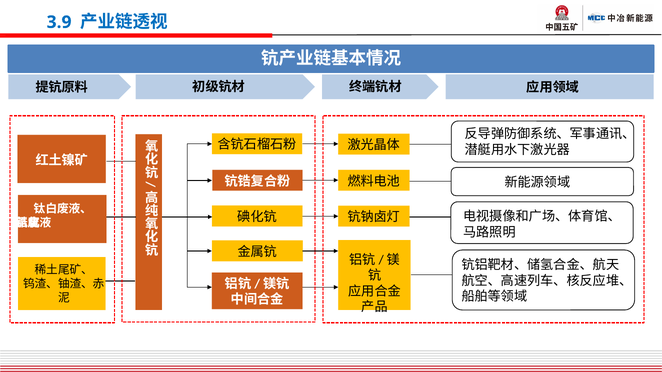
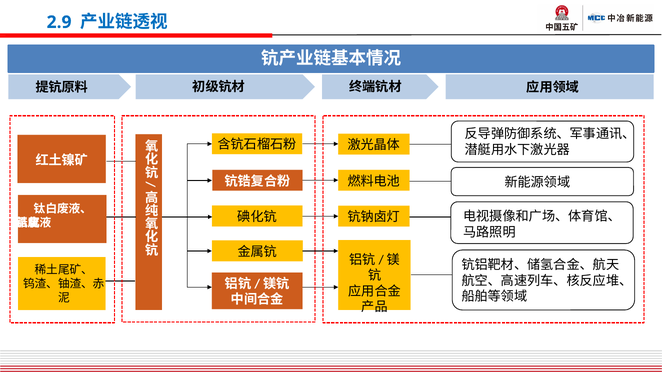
3.9: 3.9 -> 2.9 (59, 22)
